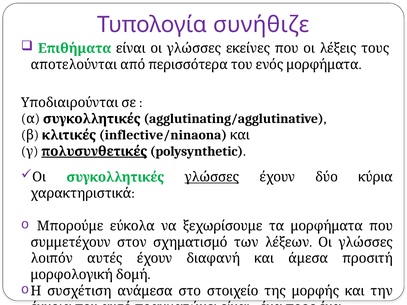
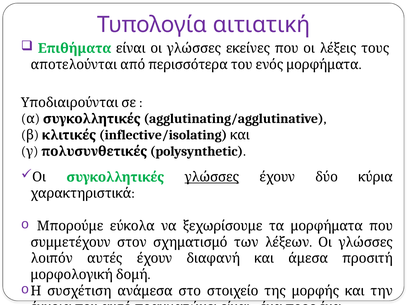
συνήθιζε: συνήθιζε -> αιτιατική (261, 25)
inflective/ninaona: inflective/ninaona -> inflective/isolating (163, 135)
πολυσυνθετικές underline: present -> none (94, 151)
